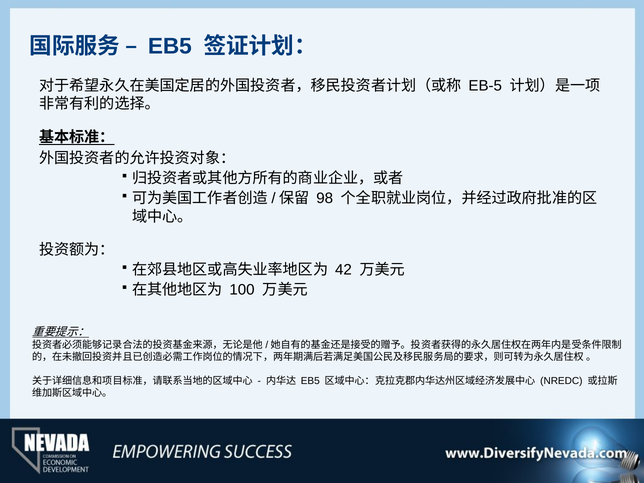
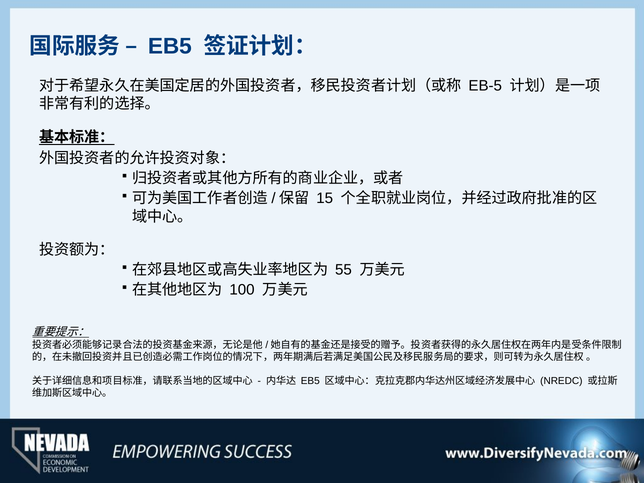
98: 98 -> 15 (325, 198)
42: 42 -> 55 (343, 270)
